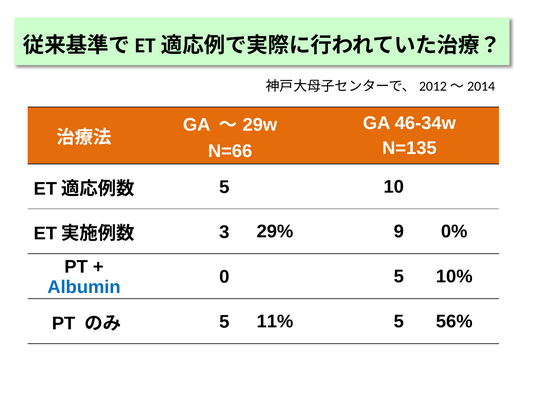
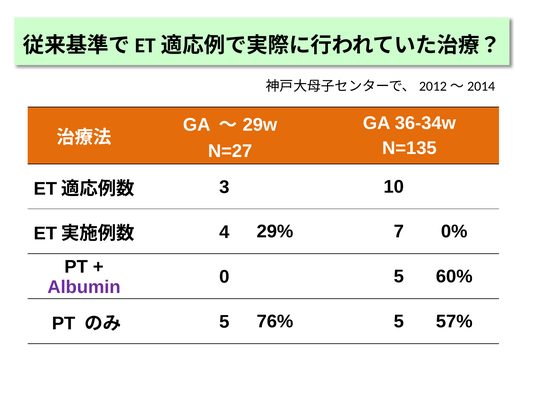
46-34w: 46-34w -> 36-34w (425, 123)
N=66: N=66 -> N=27 (230, 151)
5: 5 -> 3 (224, 187)
3: 3 -> 4 (224, 232)
9: 9 -> 7 (399, 232)
10%: 10% -> 60% (454, 277)
Albumin colour: blue -> purple (84, 287)
11%: 11% -> 76% (275, 322)
56%: 56% -> 57% (454, 322)
